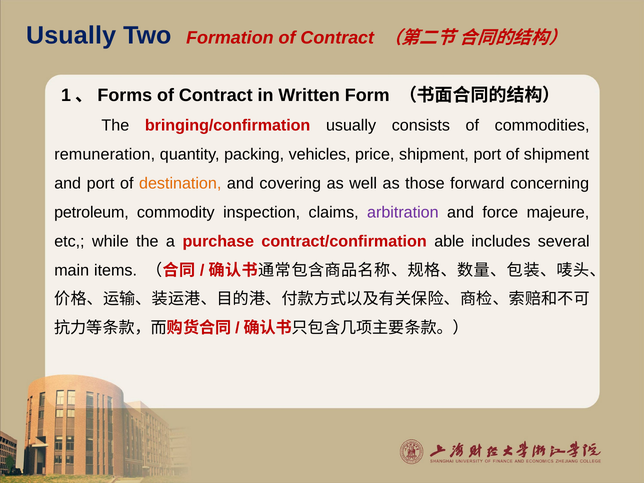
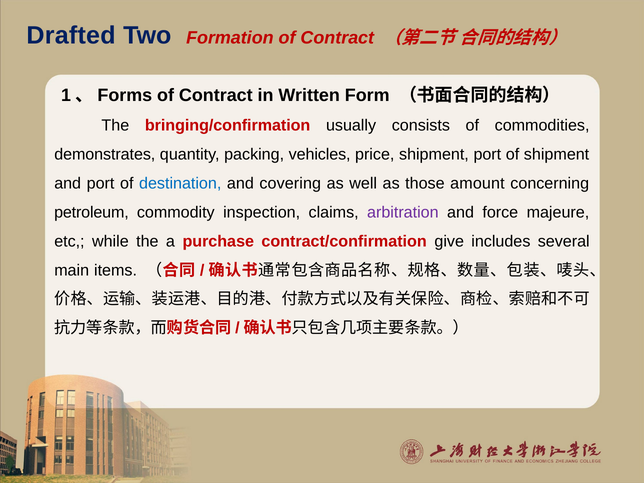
Usually: Usually -> Drafted (71, 36)
remuneration: remuneration -> demonstrates (105, 154)
destination colour: orange -> blue (180, 183)
forward: forward -> amount (477, 183)
able: able -> give (449, 241)
